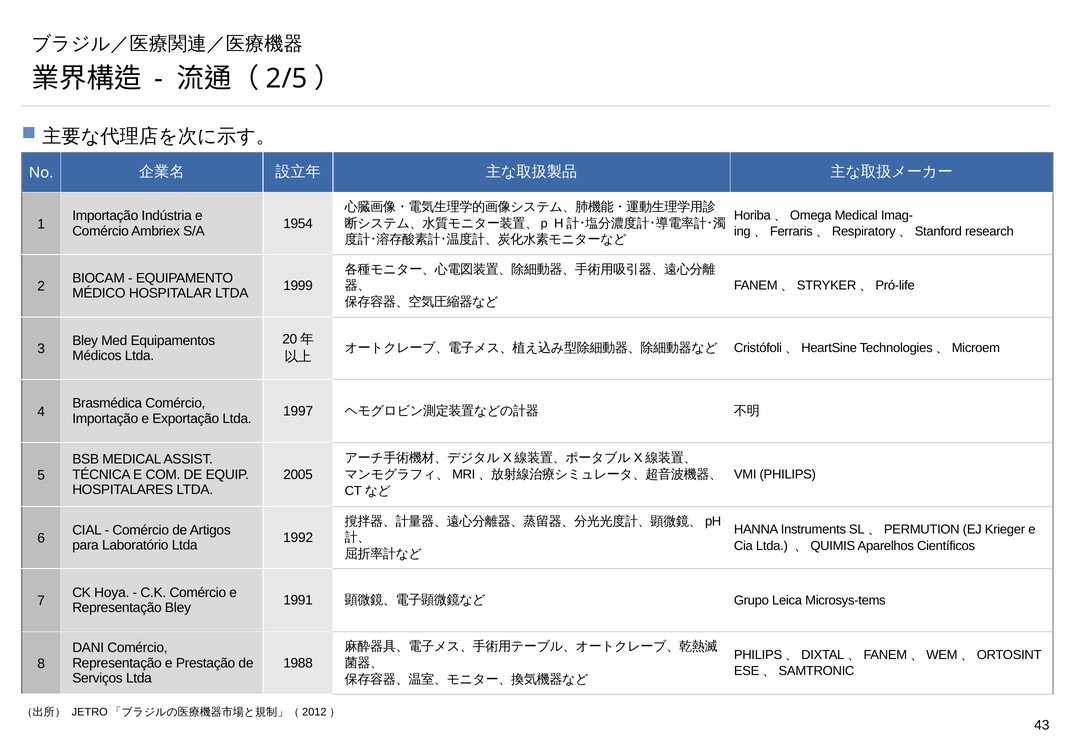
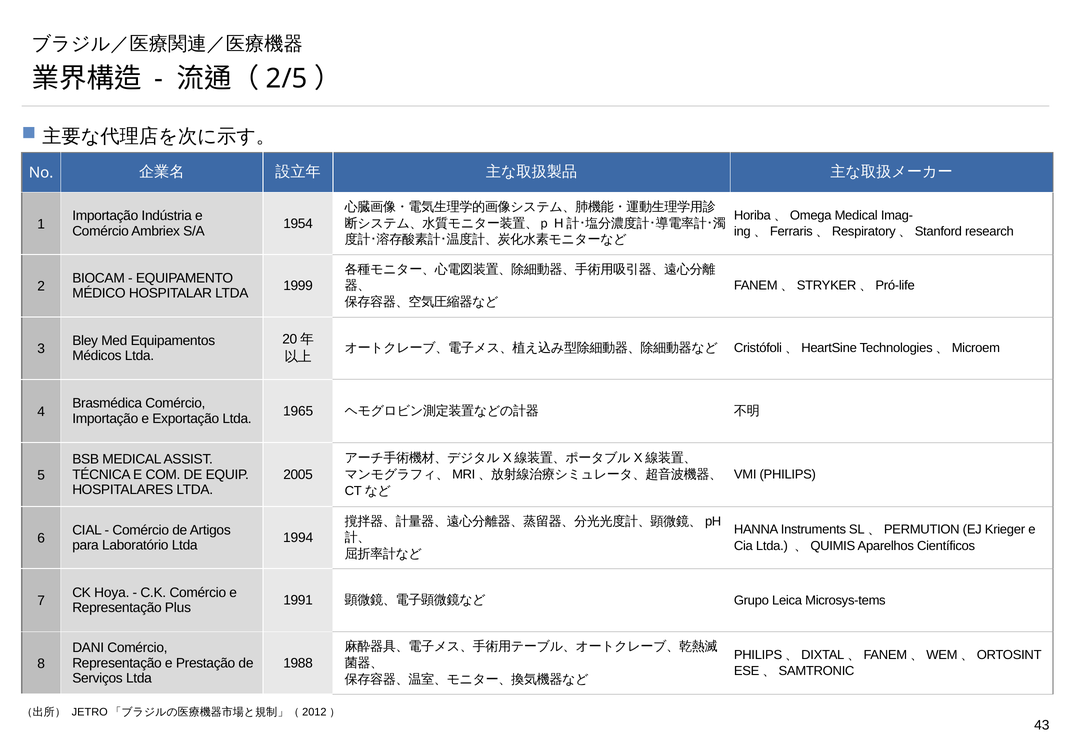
1997: 1997 -> 1965 (298, 411)
1992: 1992 -> 1994 (298, 538)
Representação Bley: Bley -> Plus (178, 608)
